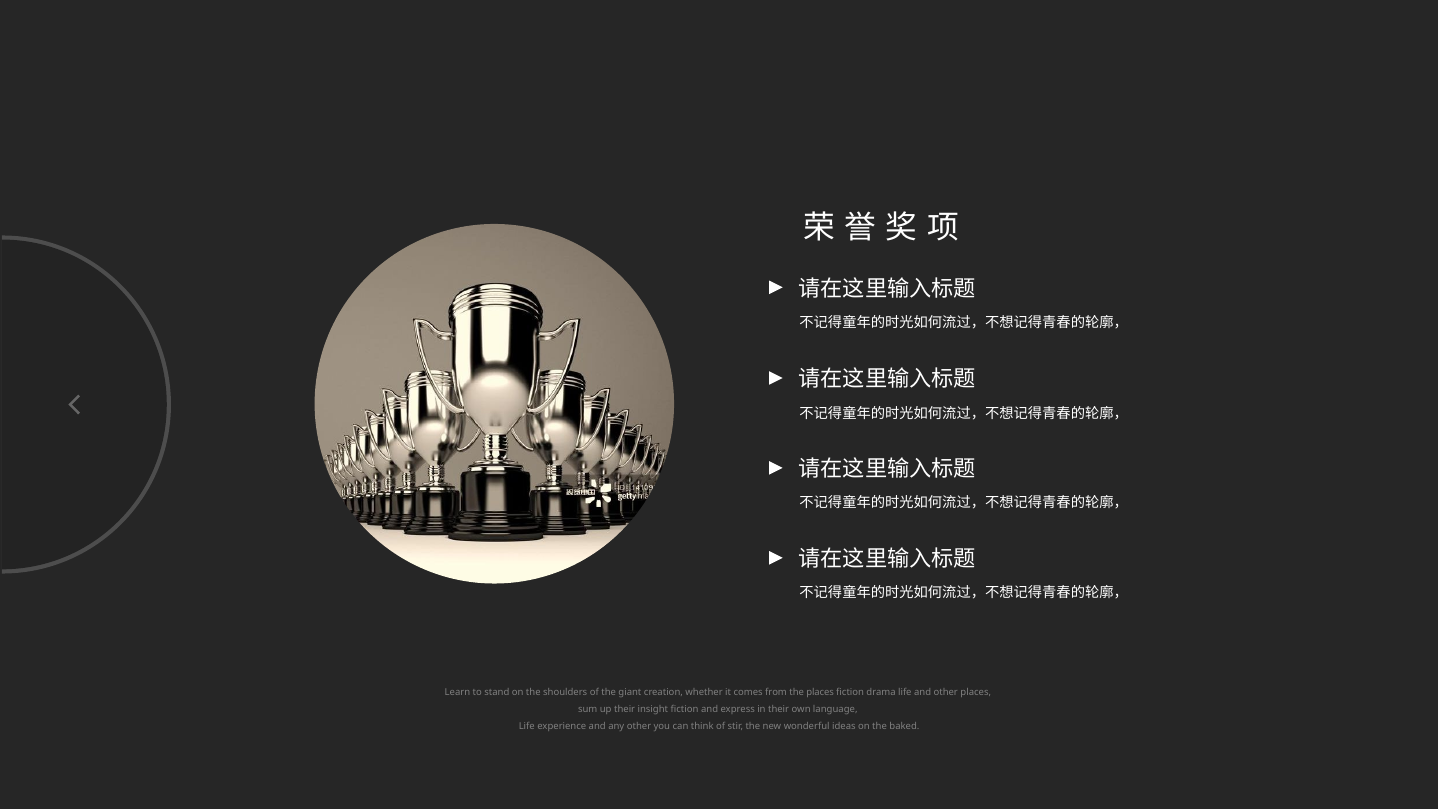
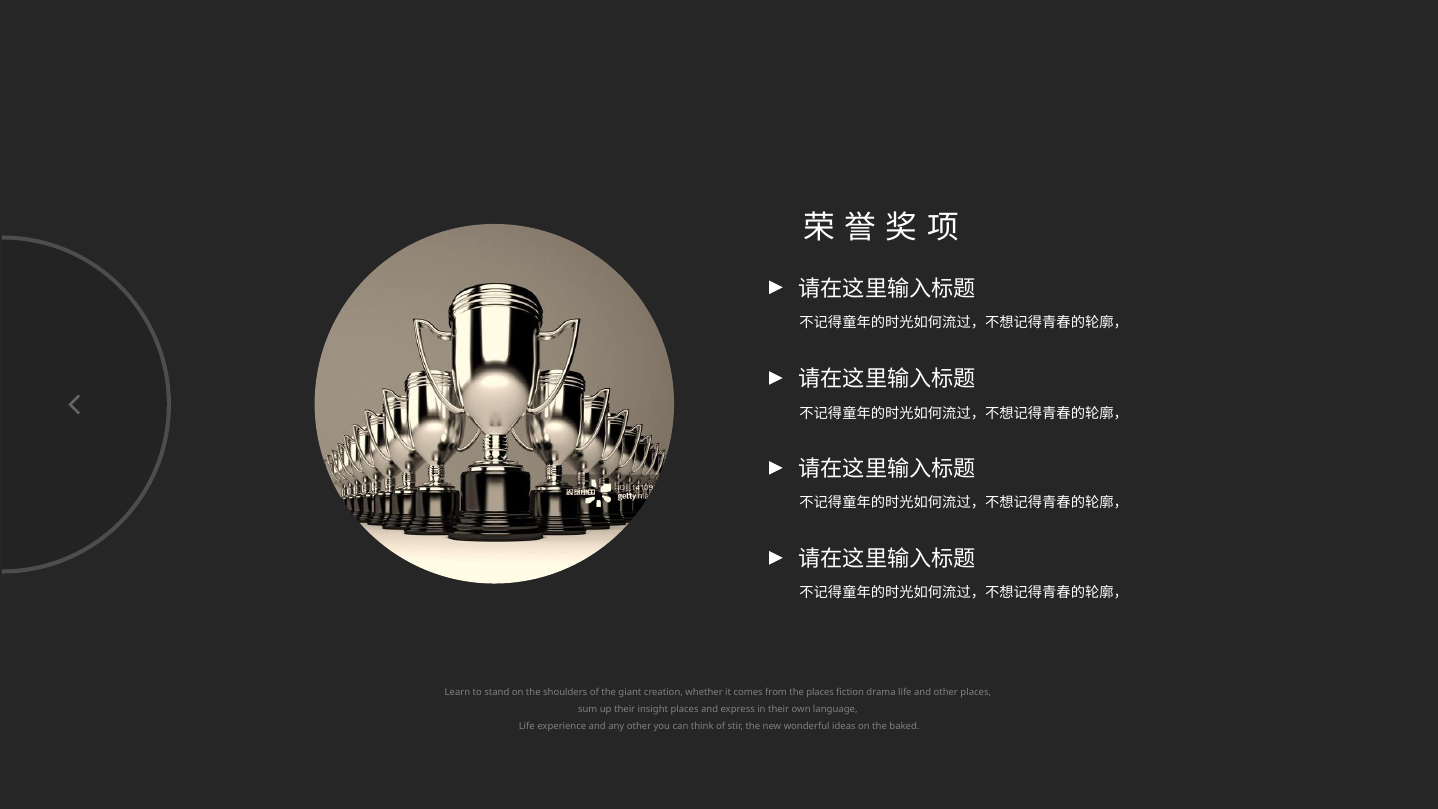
insight fiction: fiction -> places (685, 709)
